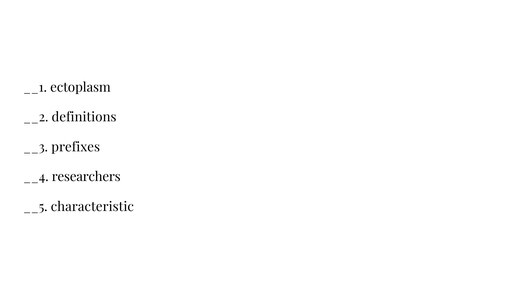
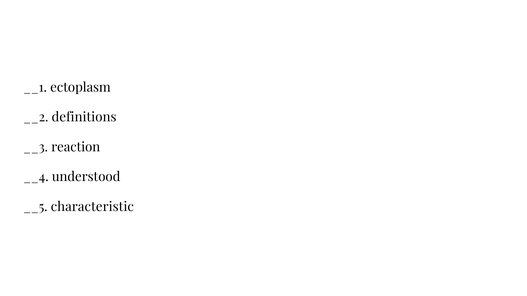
prefixes: prefixes -> reaction (76, 147)
researchers: researchers -> understood (86, 177)
